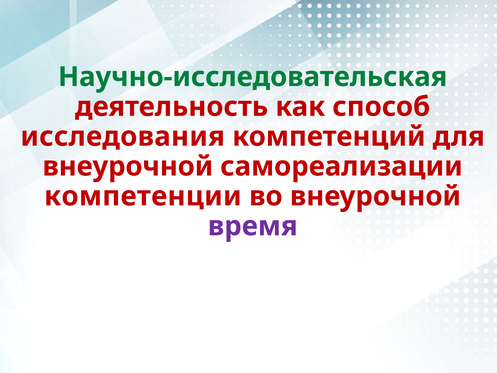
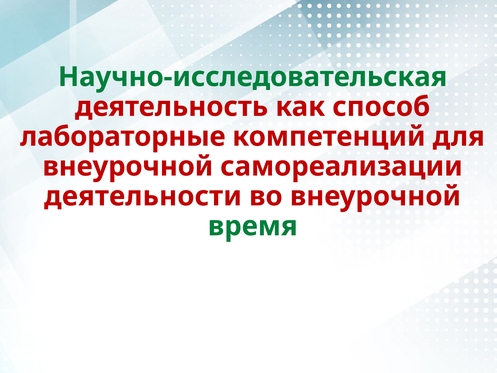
исследования: исследования -> лабораторные (123, 137)
компетенции: компетенции -> деятельности (143, 196)
время colour: purple -> green (253, 226)
